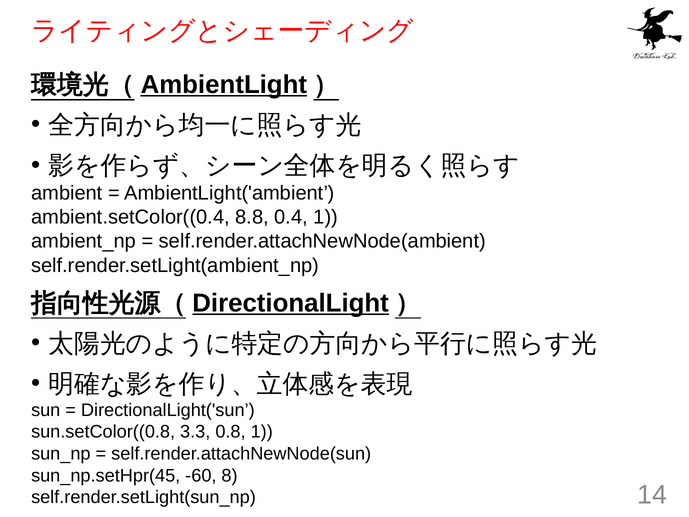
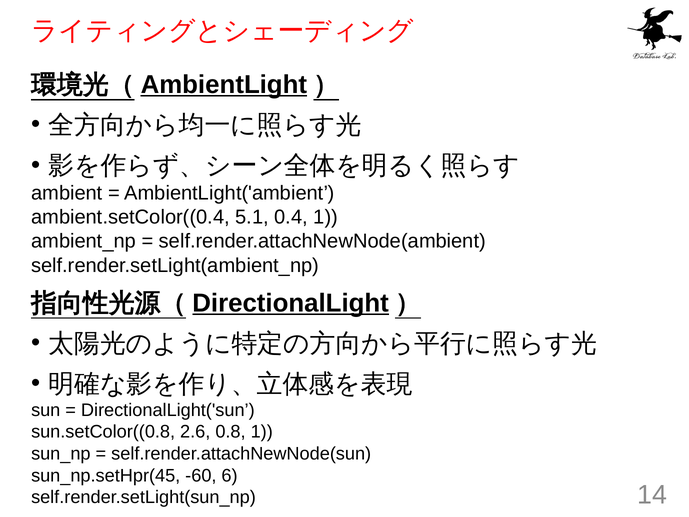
8.8: 8.8 -> 5.1 (252, 217)
3.3: 3.3 -> 2.6 (195, 432)
8: 8 -> 6 (230, 475)
